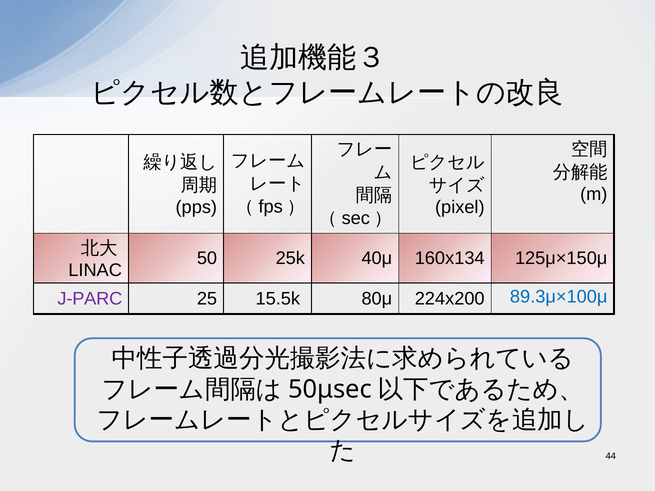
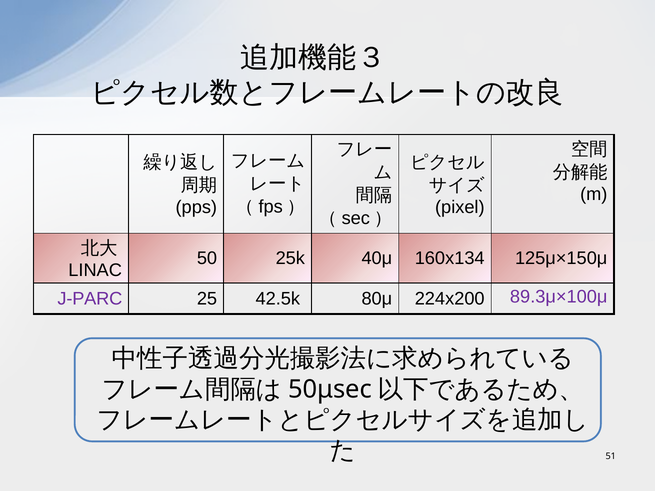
15.5k: 15.5k -> 42.5k (278, 299)
89.3μ×100μ colour: blue -> purple (559, 297)
44: 44 -> 51 (611, 457)
